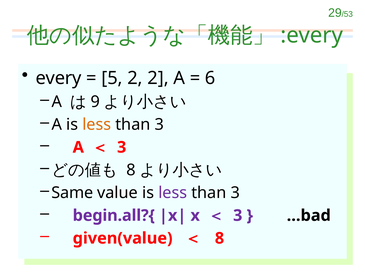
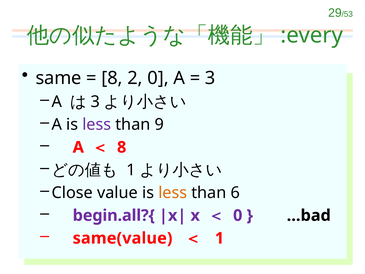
every: every -> same (59, 78)
5: 5 -> 8 (112, 78)
2 2: 2 -> 0 (158, 78)
6: 6 -> 3 (210, 78)
9: 9 -> 3 (95, 102)
less colour: orange -> purple (97, 124)
3: 3 -> 9 (159, 124)
3: 3 -> 8 (122, 147)
8: 8 -> 1 (131, 170)
Same: Same -> Close (72, 193)
less colour: purple -> orange (173, 193)
3: 3 -> 6 (235, 193)
3: 3 -> 0 (238, 215)
given(value: given(value -> same(value (123, 238)
8: 8 -> 1 (219, 238)
